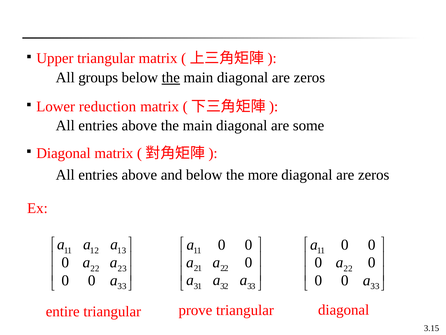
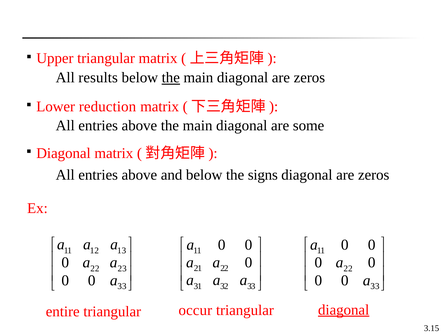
groups: groups -> results (98, 78)
more: more -> signs (263, 175)
prove: prove -> occur (195, 310)
diagonal underline: none -> present (344, 309)
